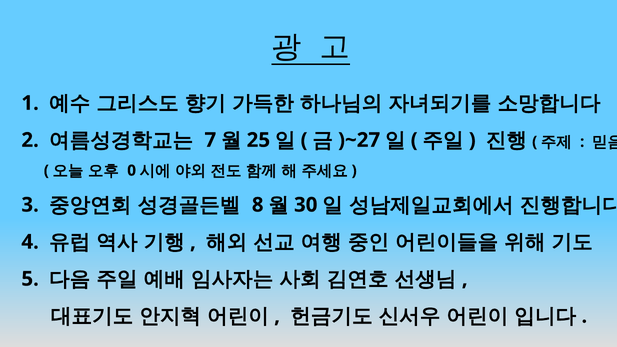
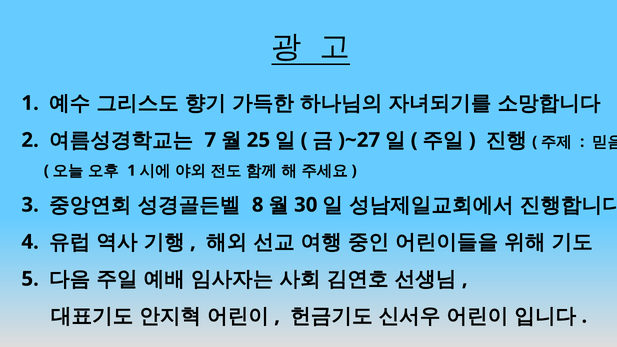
0: 0 -> 1 (132, 171)
